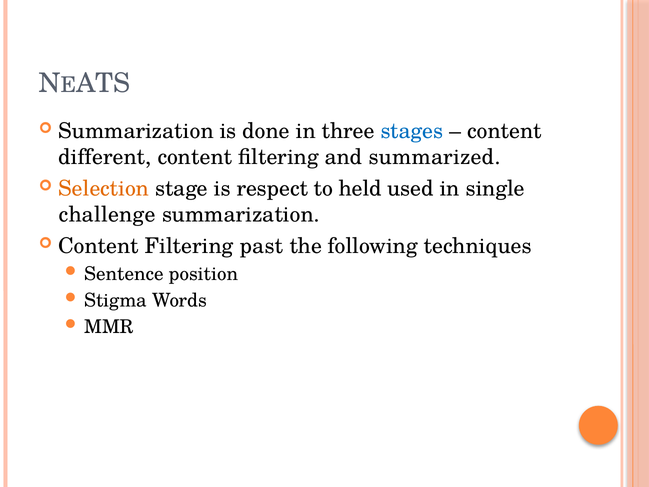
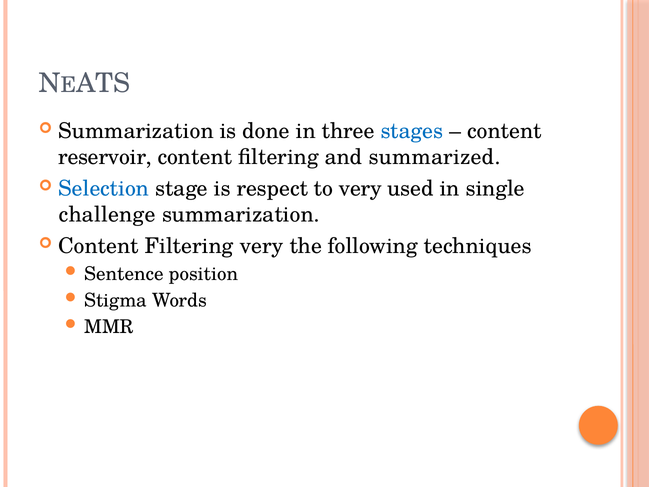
different: different -> reservoir (105, 157)
Selection colour: orange -> blue (104, 189)
to held: held -> very (360, 189)
Filtering past: past -> very (262, 246)
